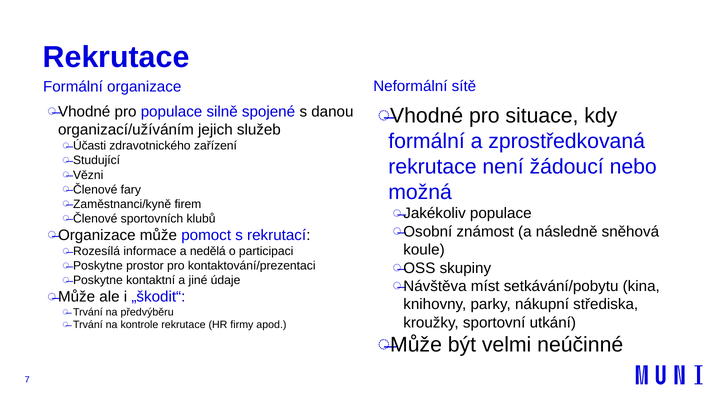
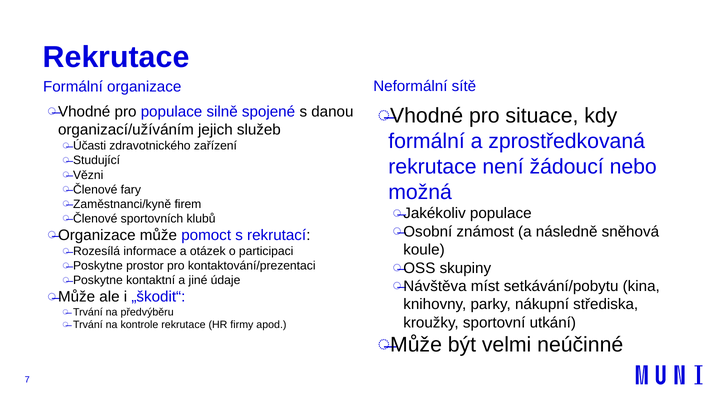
nedělá: nedělá -> otázek (208, 252)
